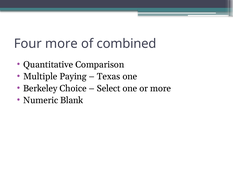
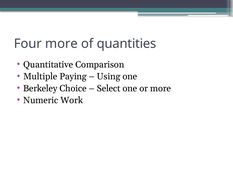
combined: combined -> quantities (127, 44)
Texas: Texas -> Using (109, 76)
Blank: Blank -> Work (72, 100)
